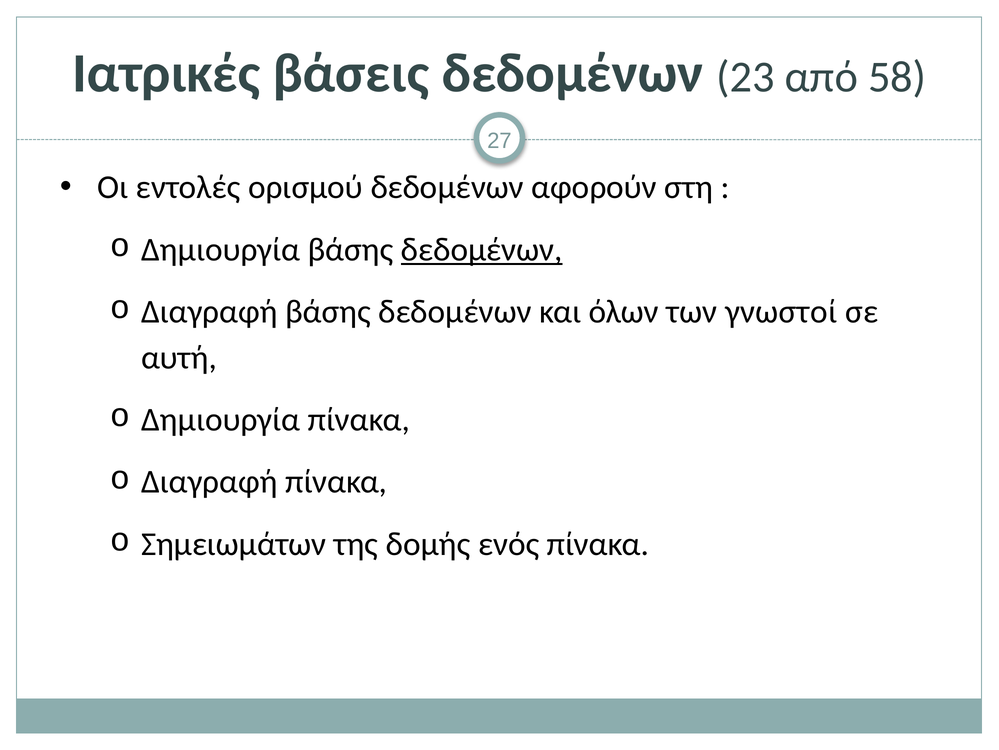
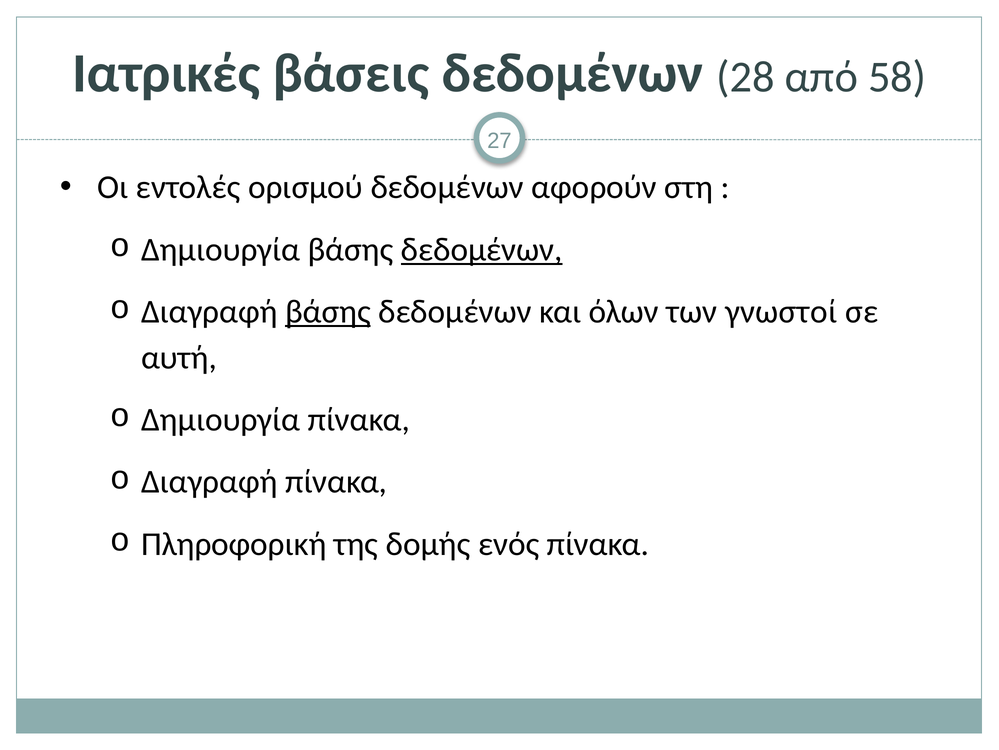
23: 23 -> 28 (746, 77)
βάσης underline: none -> present (328, 312)
Σημειωμάτων: Σημειωμάτων -> Πληροφορική (234, 544)
